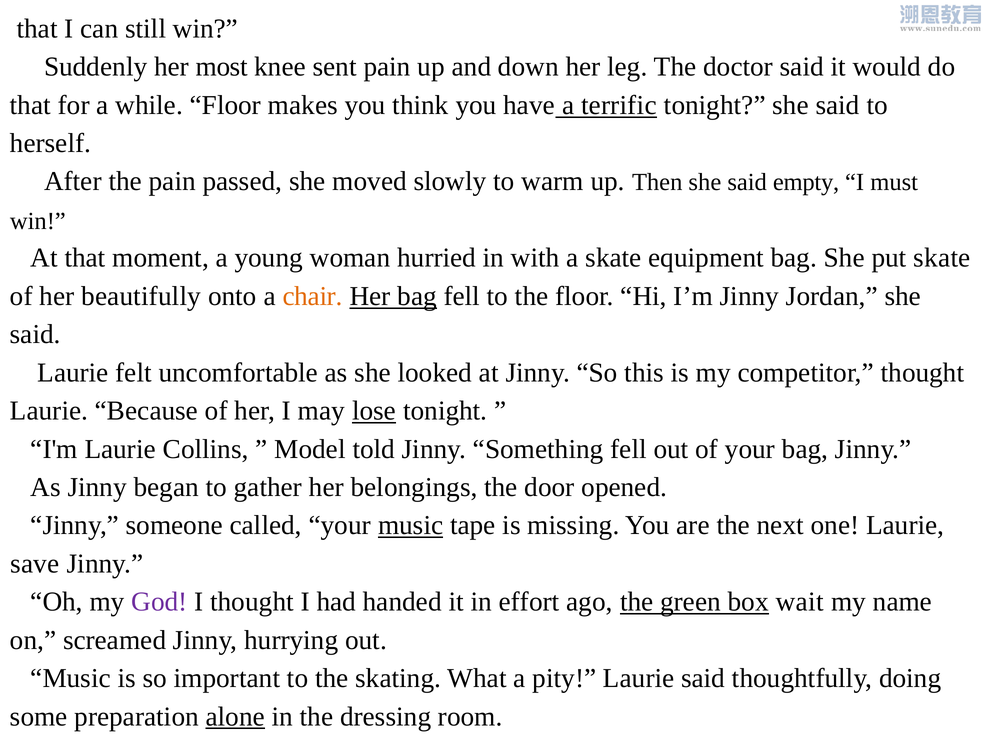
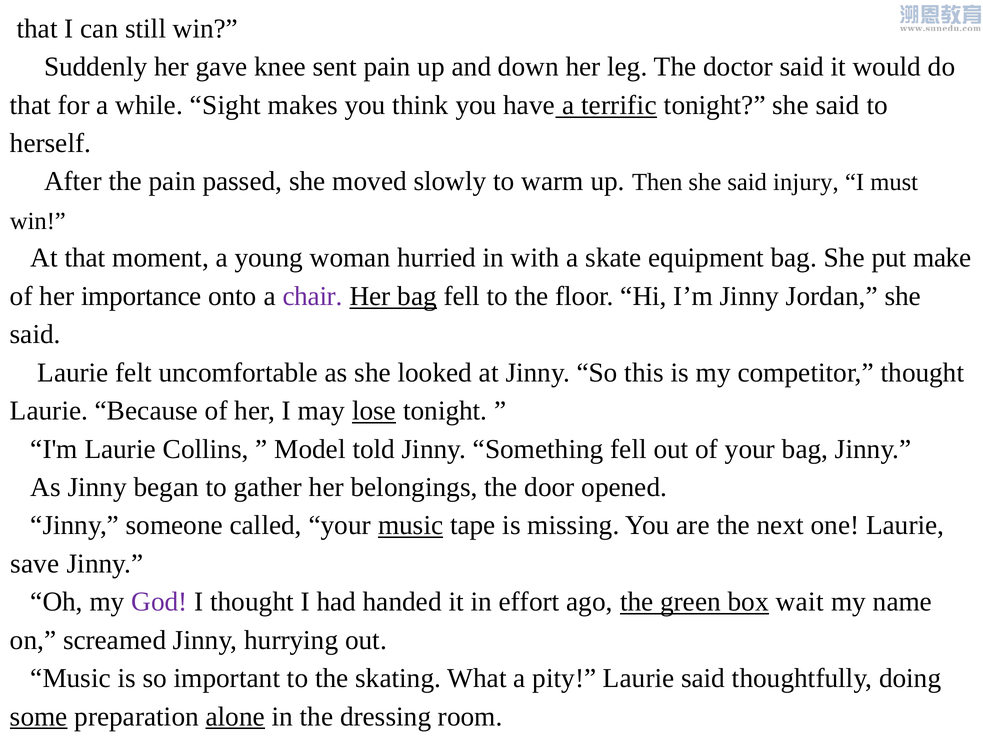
most: most -> gave (222, 67)
while Floor: Floor -> Sight (225, 105)
empty: empty -> injury (806, 182)
put skate: skate -> make (942, 258)
beautifully: beautifully -> importance (141, 296)
chair colour: orange -> purple (313, 296)
some underline: none -> present (39, 717)
